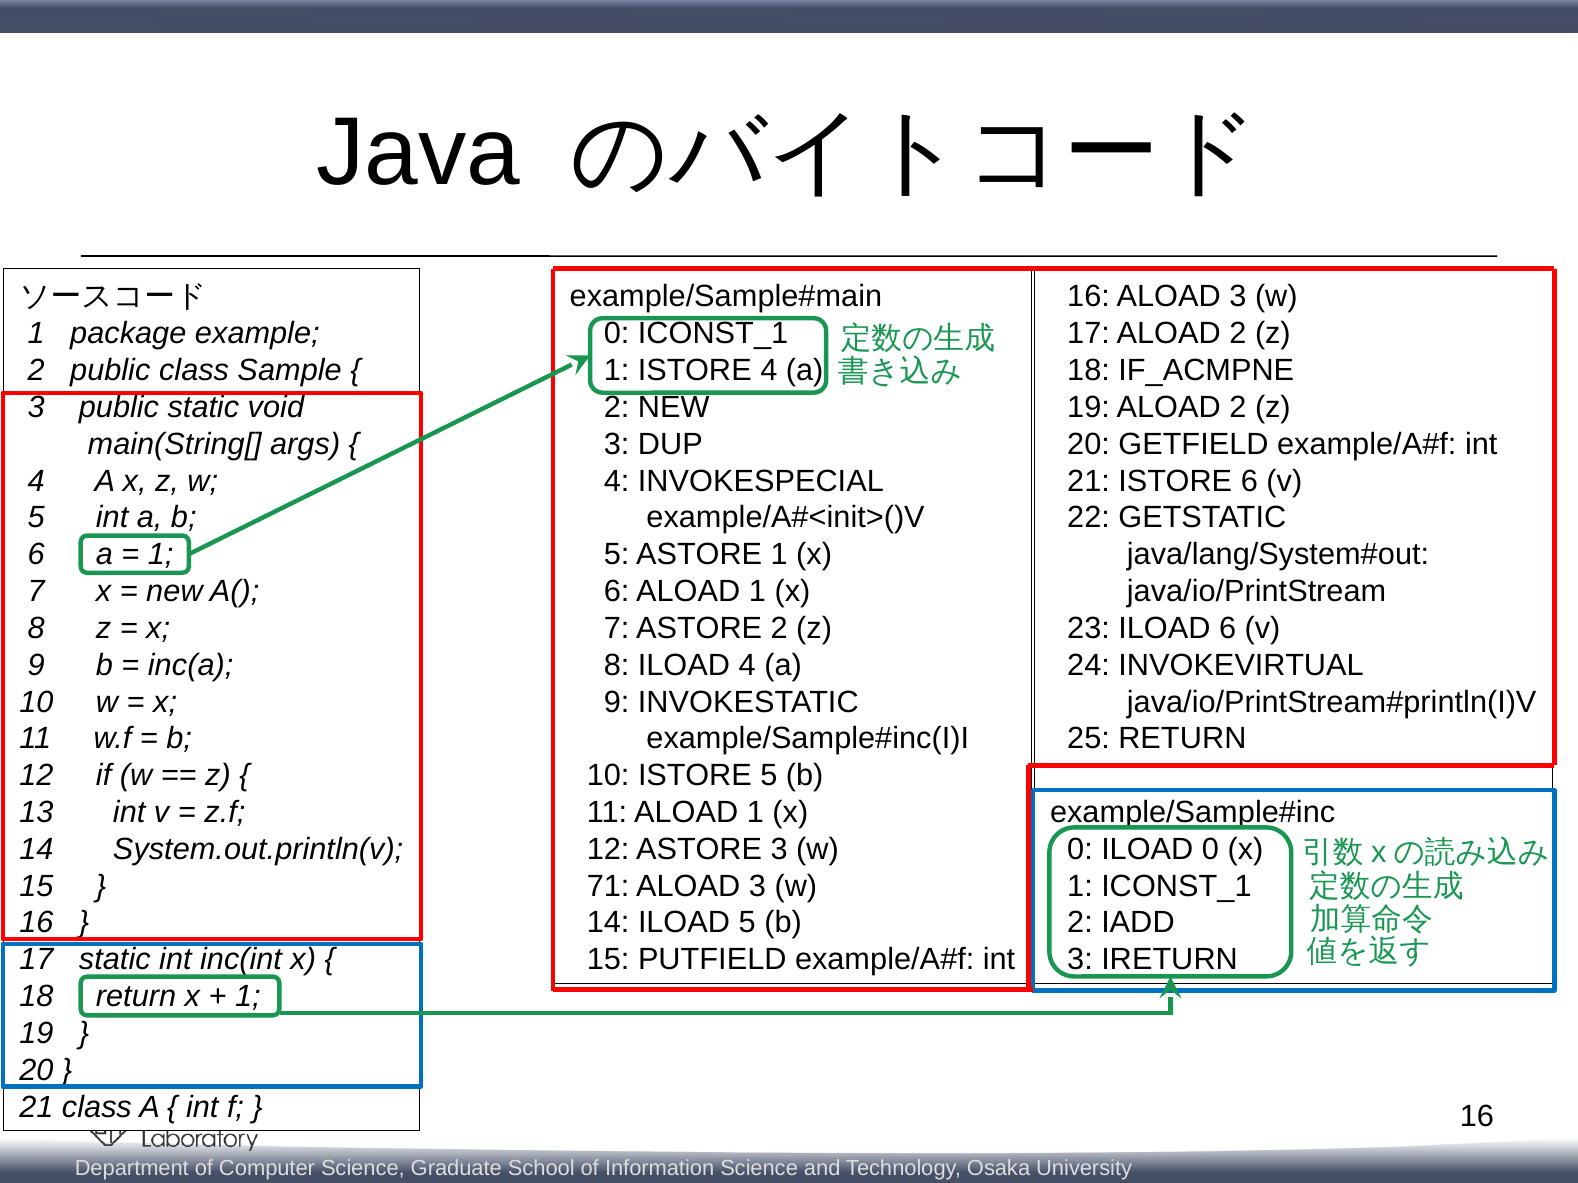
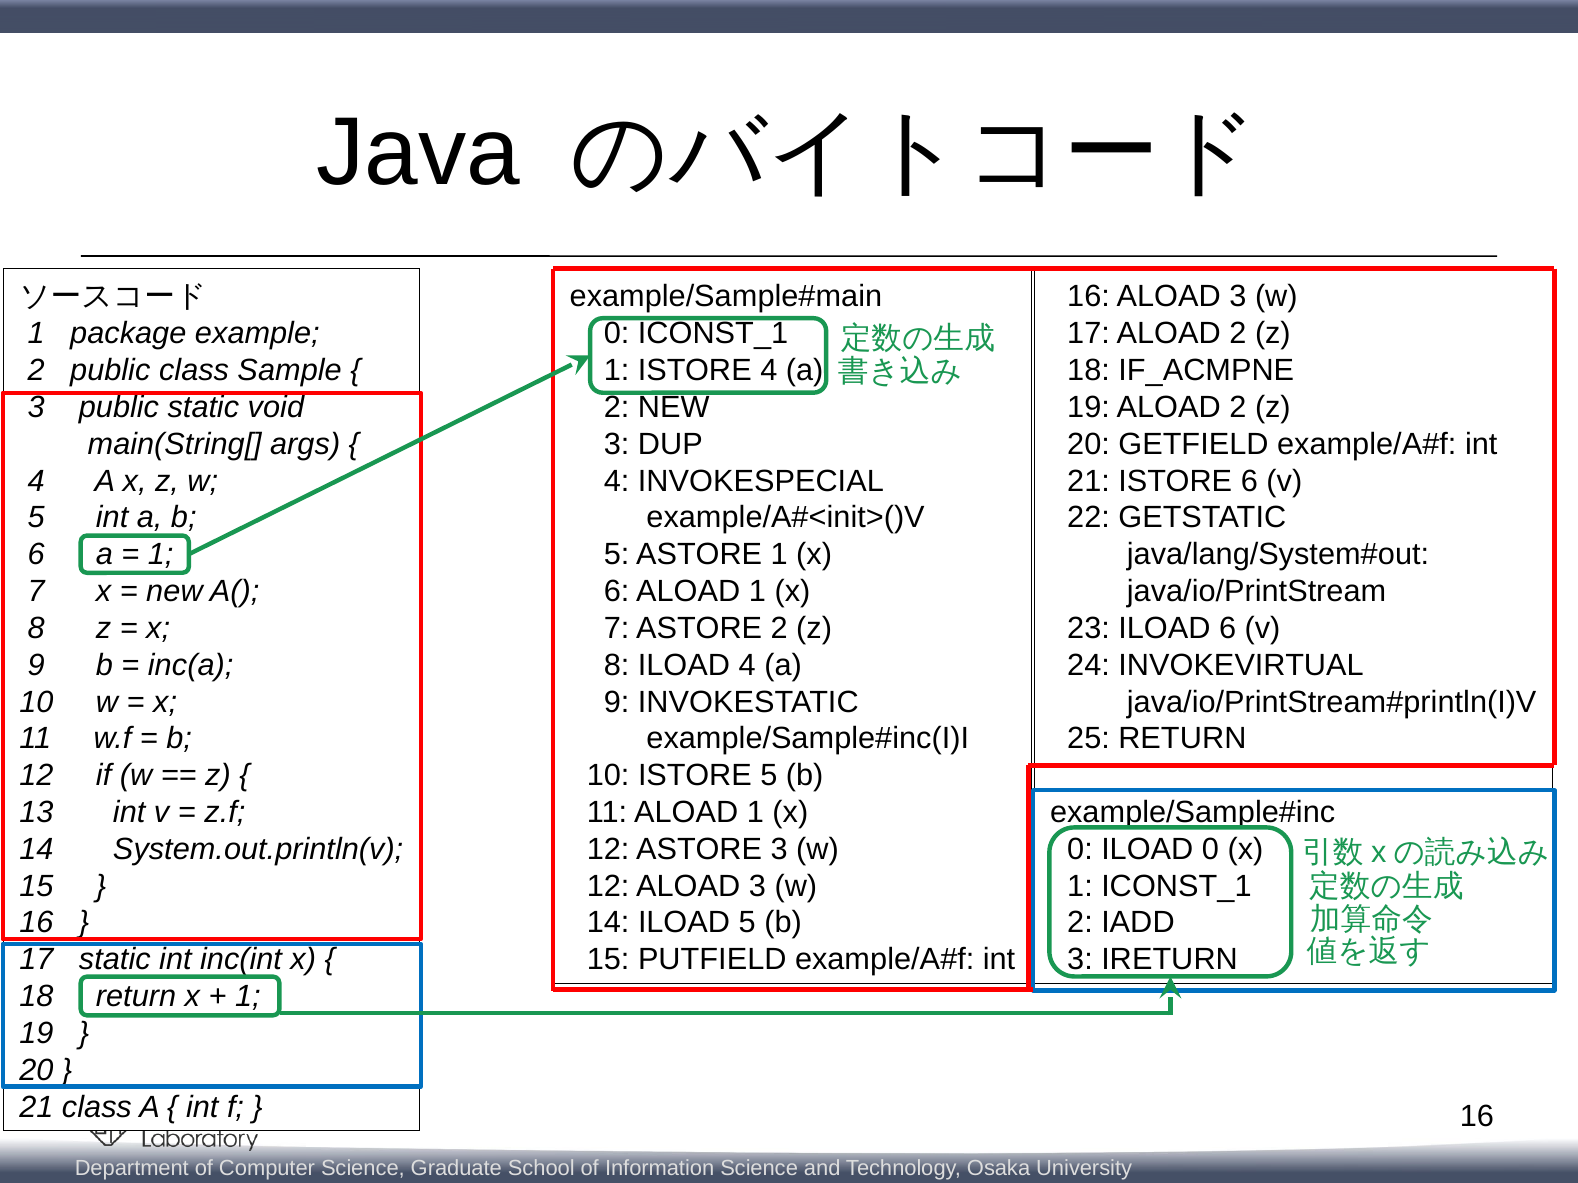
71: 71 -> 12 (608, 886)
